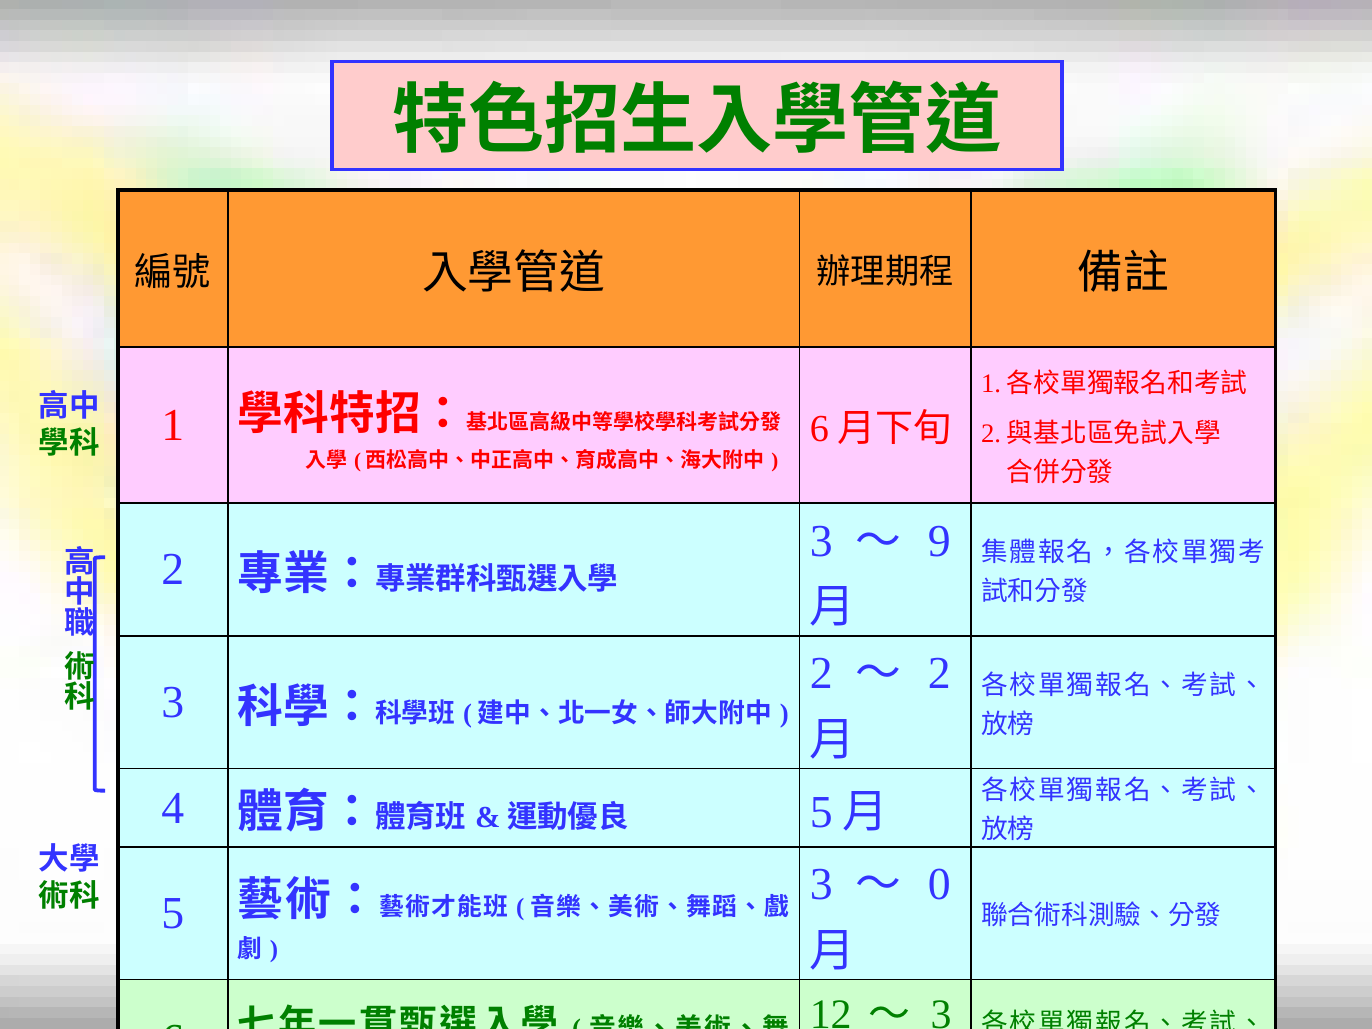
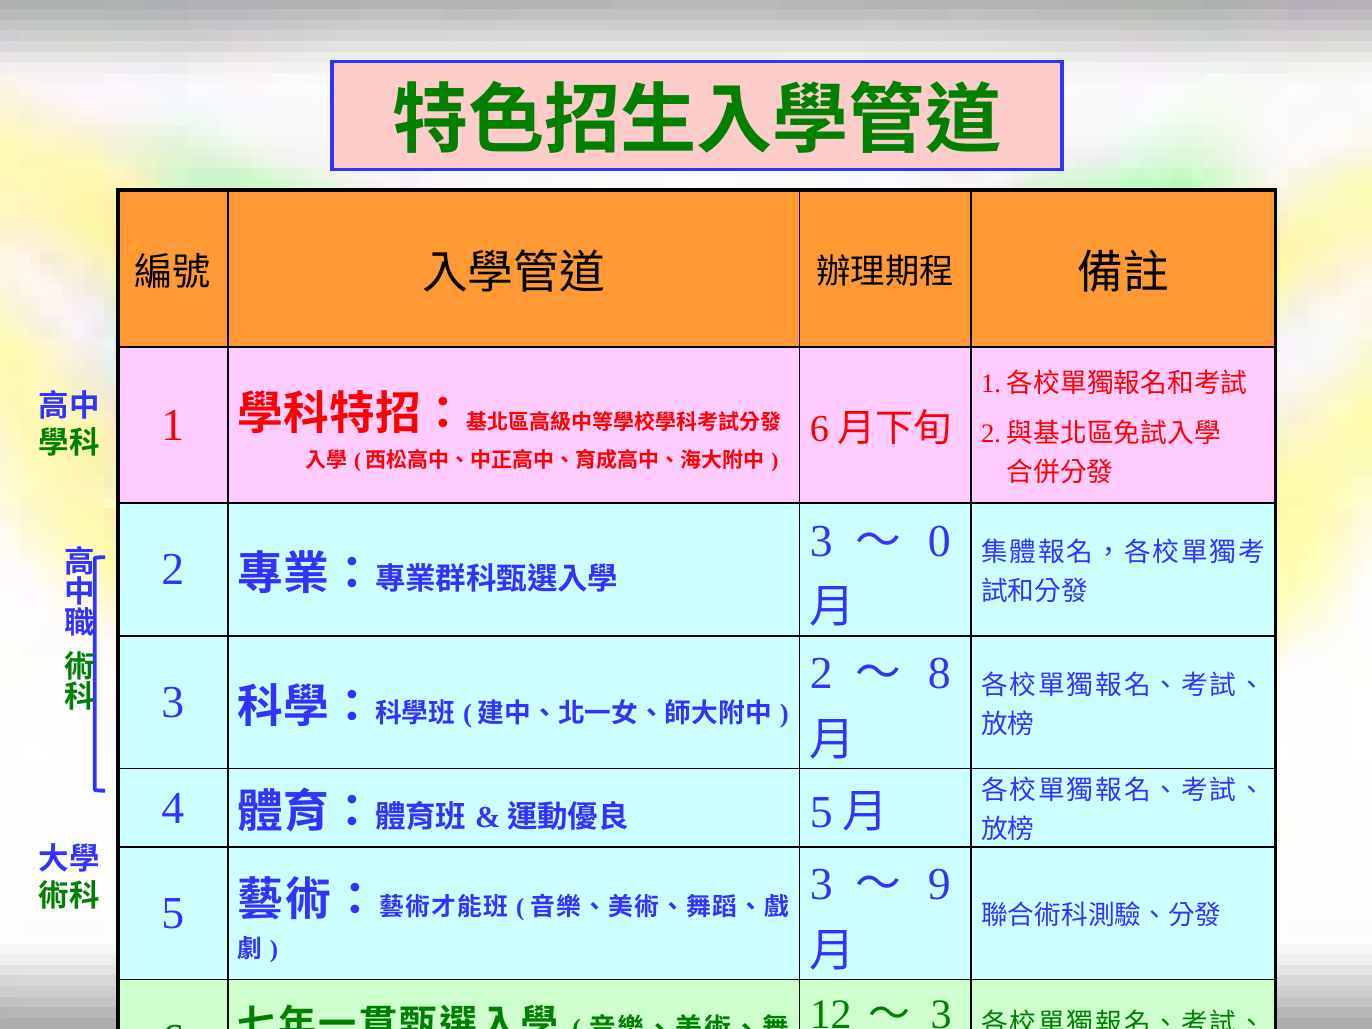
9: 9 -> 0 (939, 541)
2: 2 -> 8 (939, 674)
0: 0 -> 9 (939, 885)
